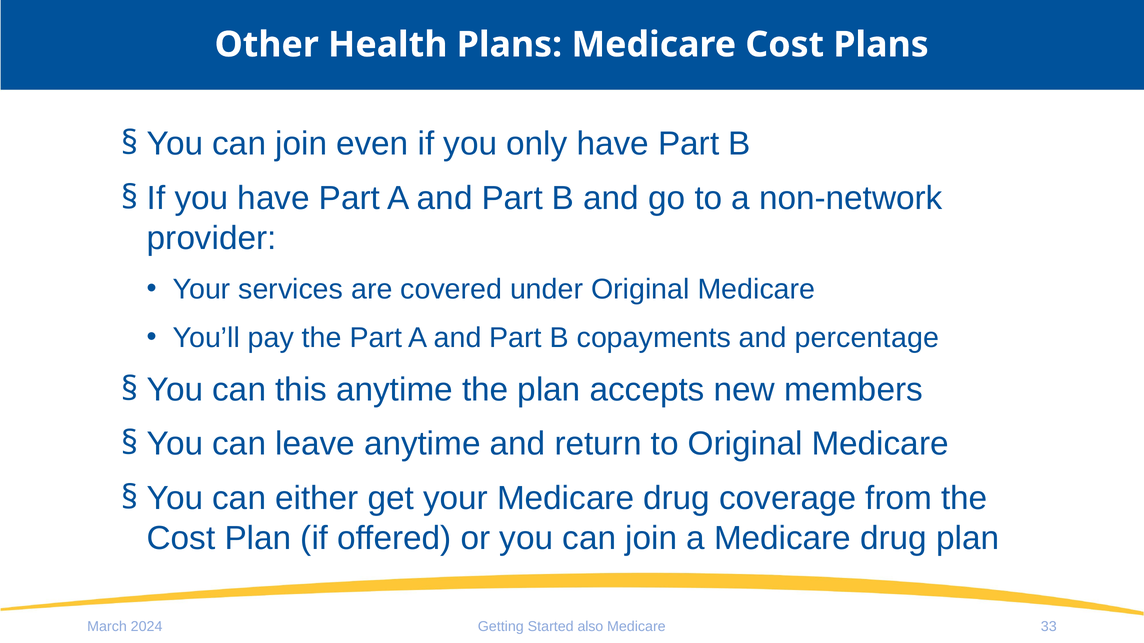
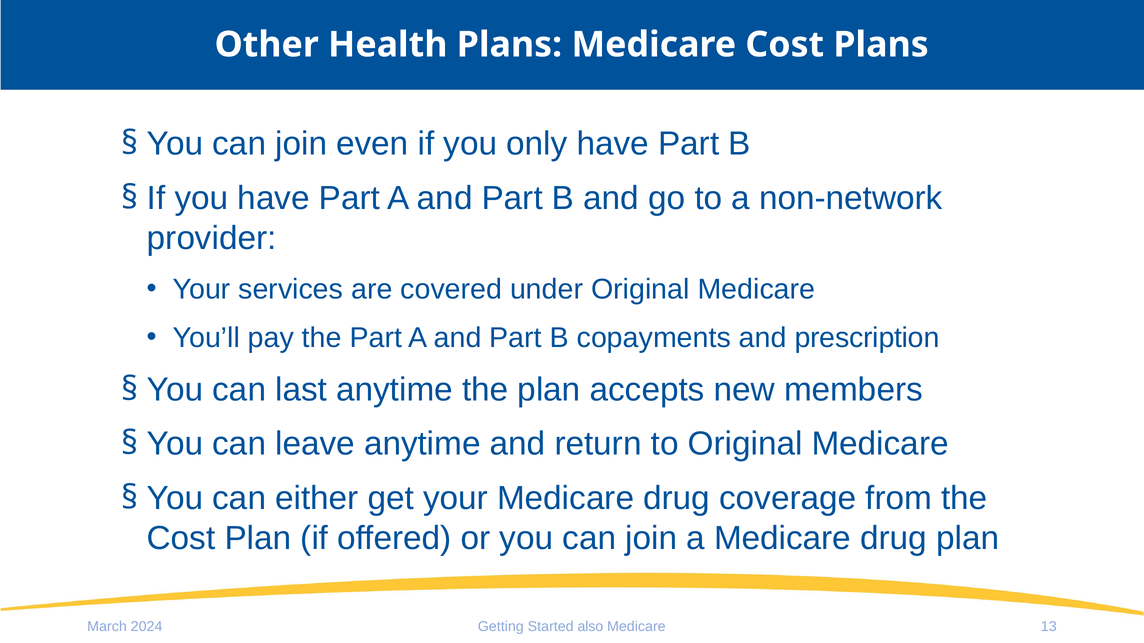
percentage: percentage -> prescription (867, 338)
this: this -> last (301, 390)
33: 33 -> 13 (1049, 627)
